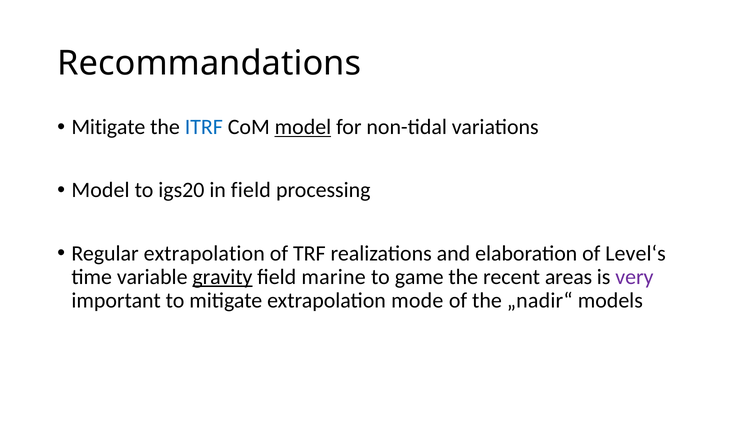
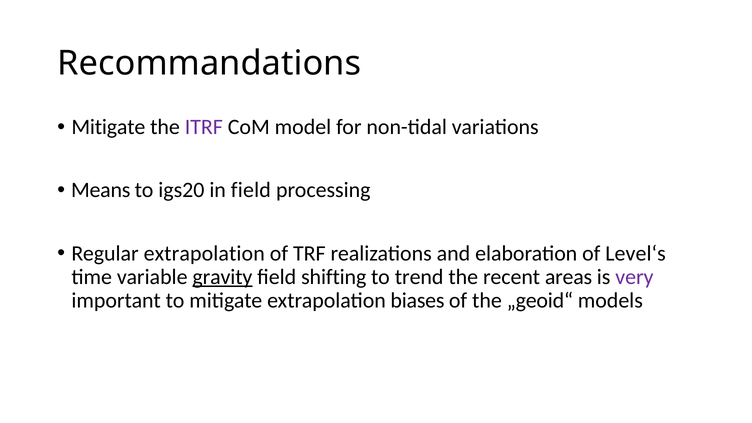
ITRF colour: blue -> purple (204, 127)
model underline: present -> none (303, 127)
Model: Model -> Means (101, 190)
marine: marine -> shifting (334, 277)
game: game -> trend (419, 277)
mode: mode -> biases (418, 301)
„nadir“: „nadir“ -> „geoid“ (540, 301)
